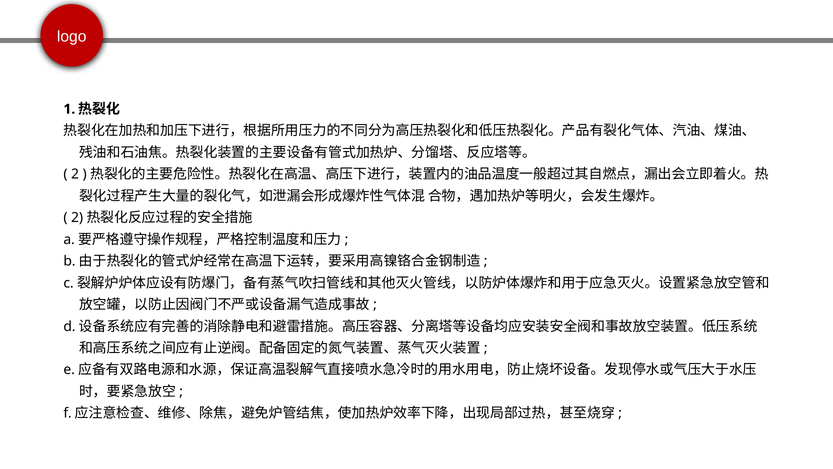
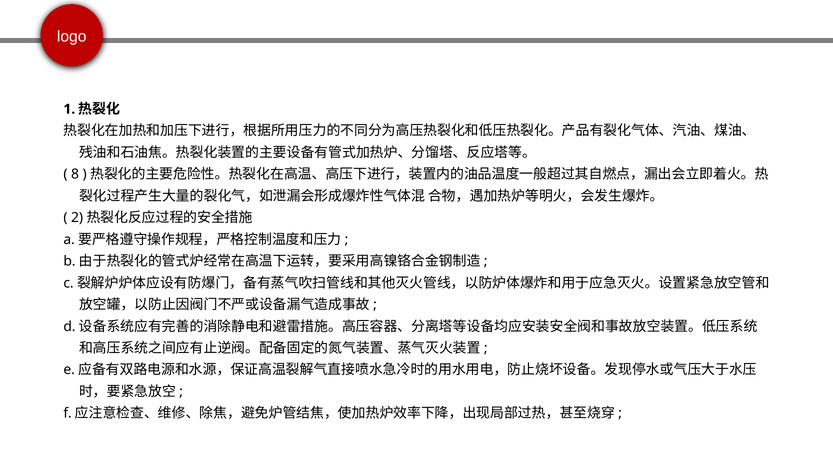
2: 2 -> 8 (75, 174)
